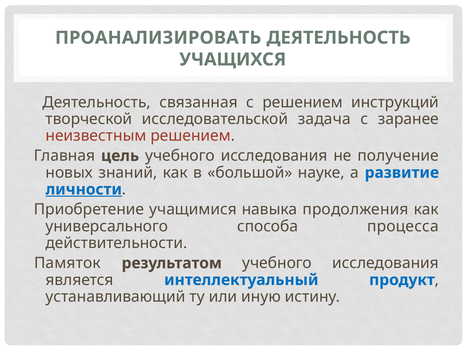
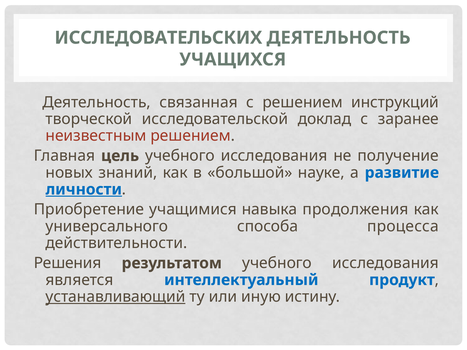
ПРОАНАЛИЗИРОВАТЬ: ПРОАНАЛИЗИРОВАТЬ -> ИССЛЕДОВАТЕЛЬСКИХ (158, 38)
задача: задача -> доклад (324, 119)
Памяток: Памяток -> Решения (68, 263)
устанавливающий underline: none -> present (116, 297)
